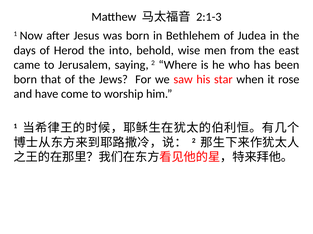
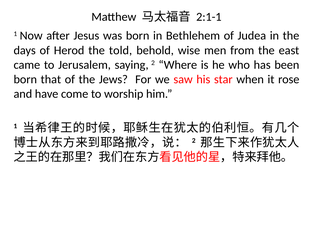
2:1-3: 2:1-3 -> 2:1-1 (209, 17)
into: into -> told (121, 50)
